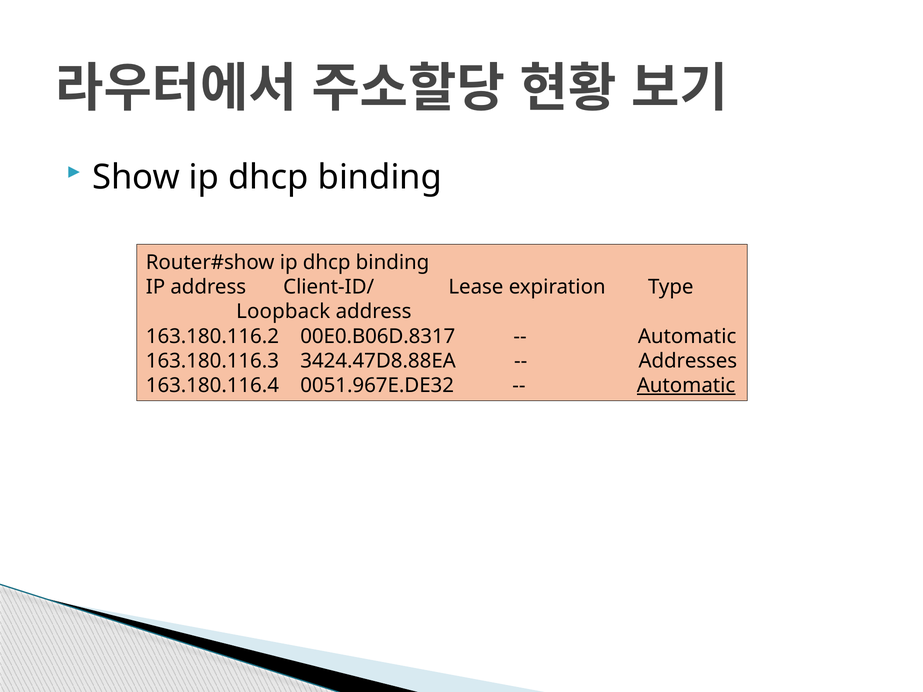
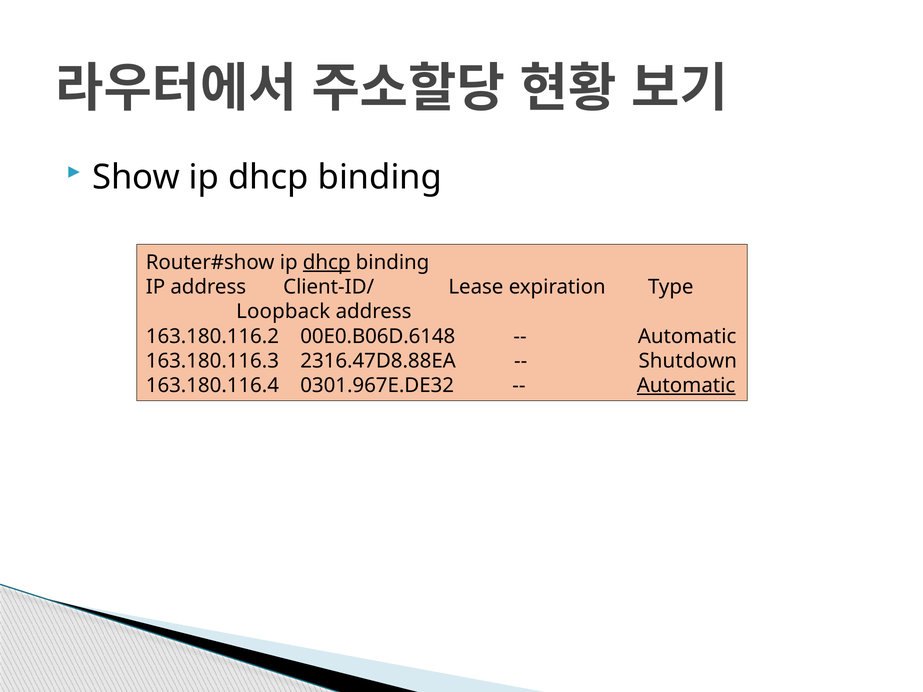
dhcp underline: none -> present (327, 263)
00E0.B06D.8317: 00E0.B06D.8317 -> 00E0.B06D.6148 (378, 336)
3424.47D8.88EA: 3424.47D8.88EA -> 2316.47D8.88EA (378, 361)
Addresses: Addresses -> Shutdown (688, 361)
0051.967E.DE32: 0051.967E.DE32 -> 0301.967E.DE32 (377, 386)
